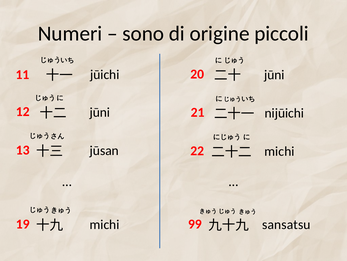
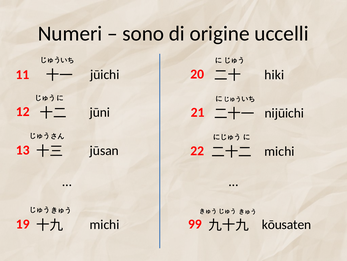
piccoli: piccoli -> uccelli (281, 34)
jūni: jūni -> hiki (274, 75)
sansatsu: sansatsu -> kōusaten (287, 224)
